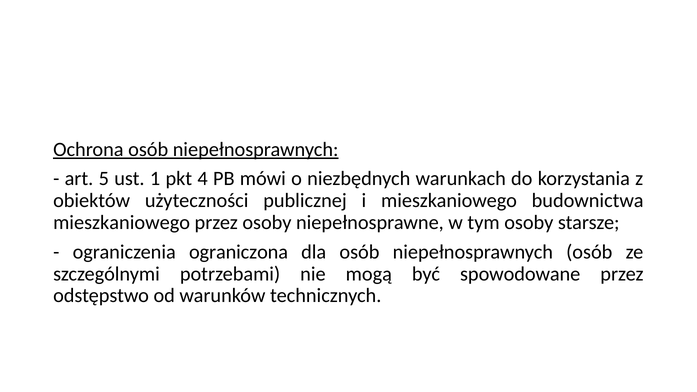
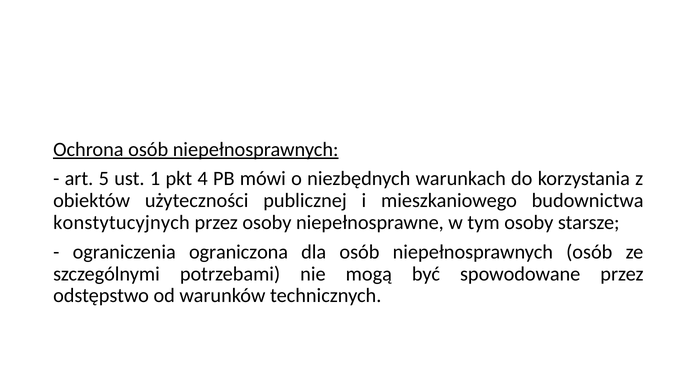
mieszkaniowego: mieszkaniowego -> konstytucyjnych (121, 223)
